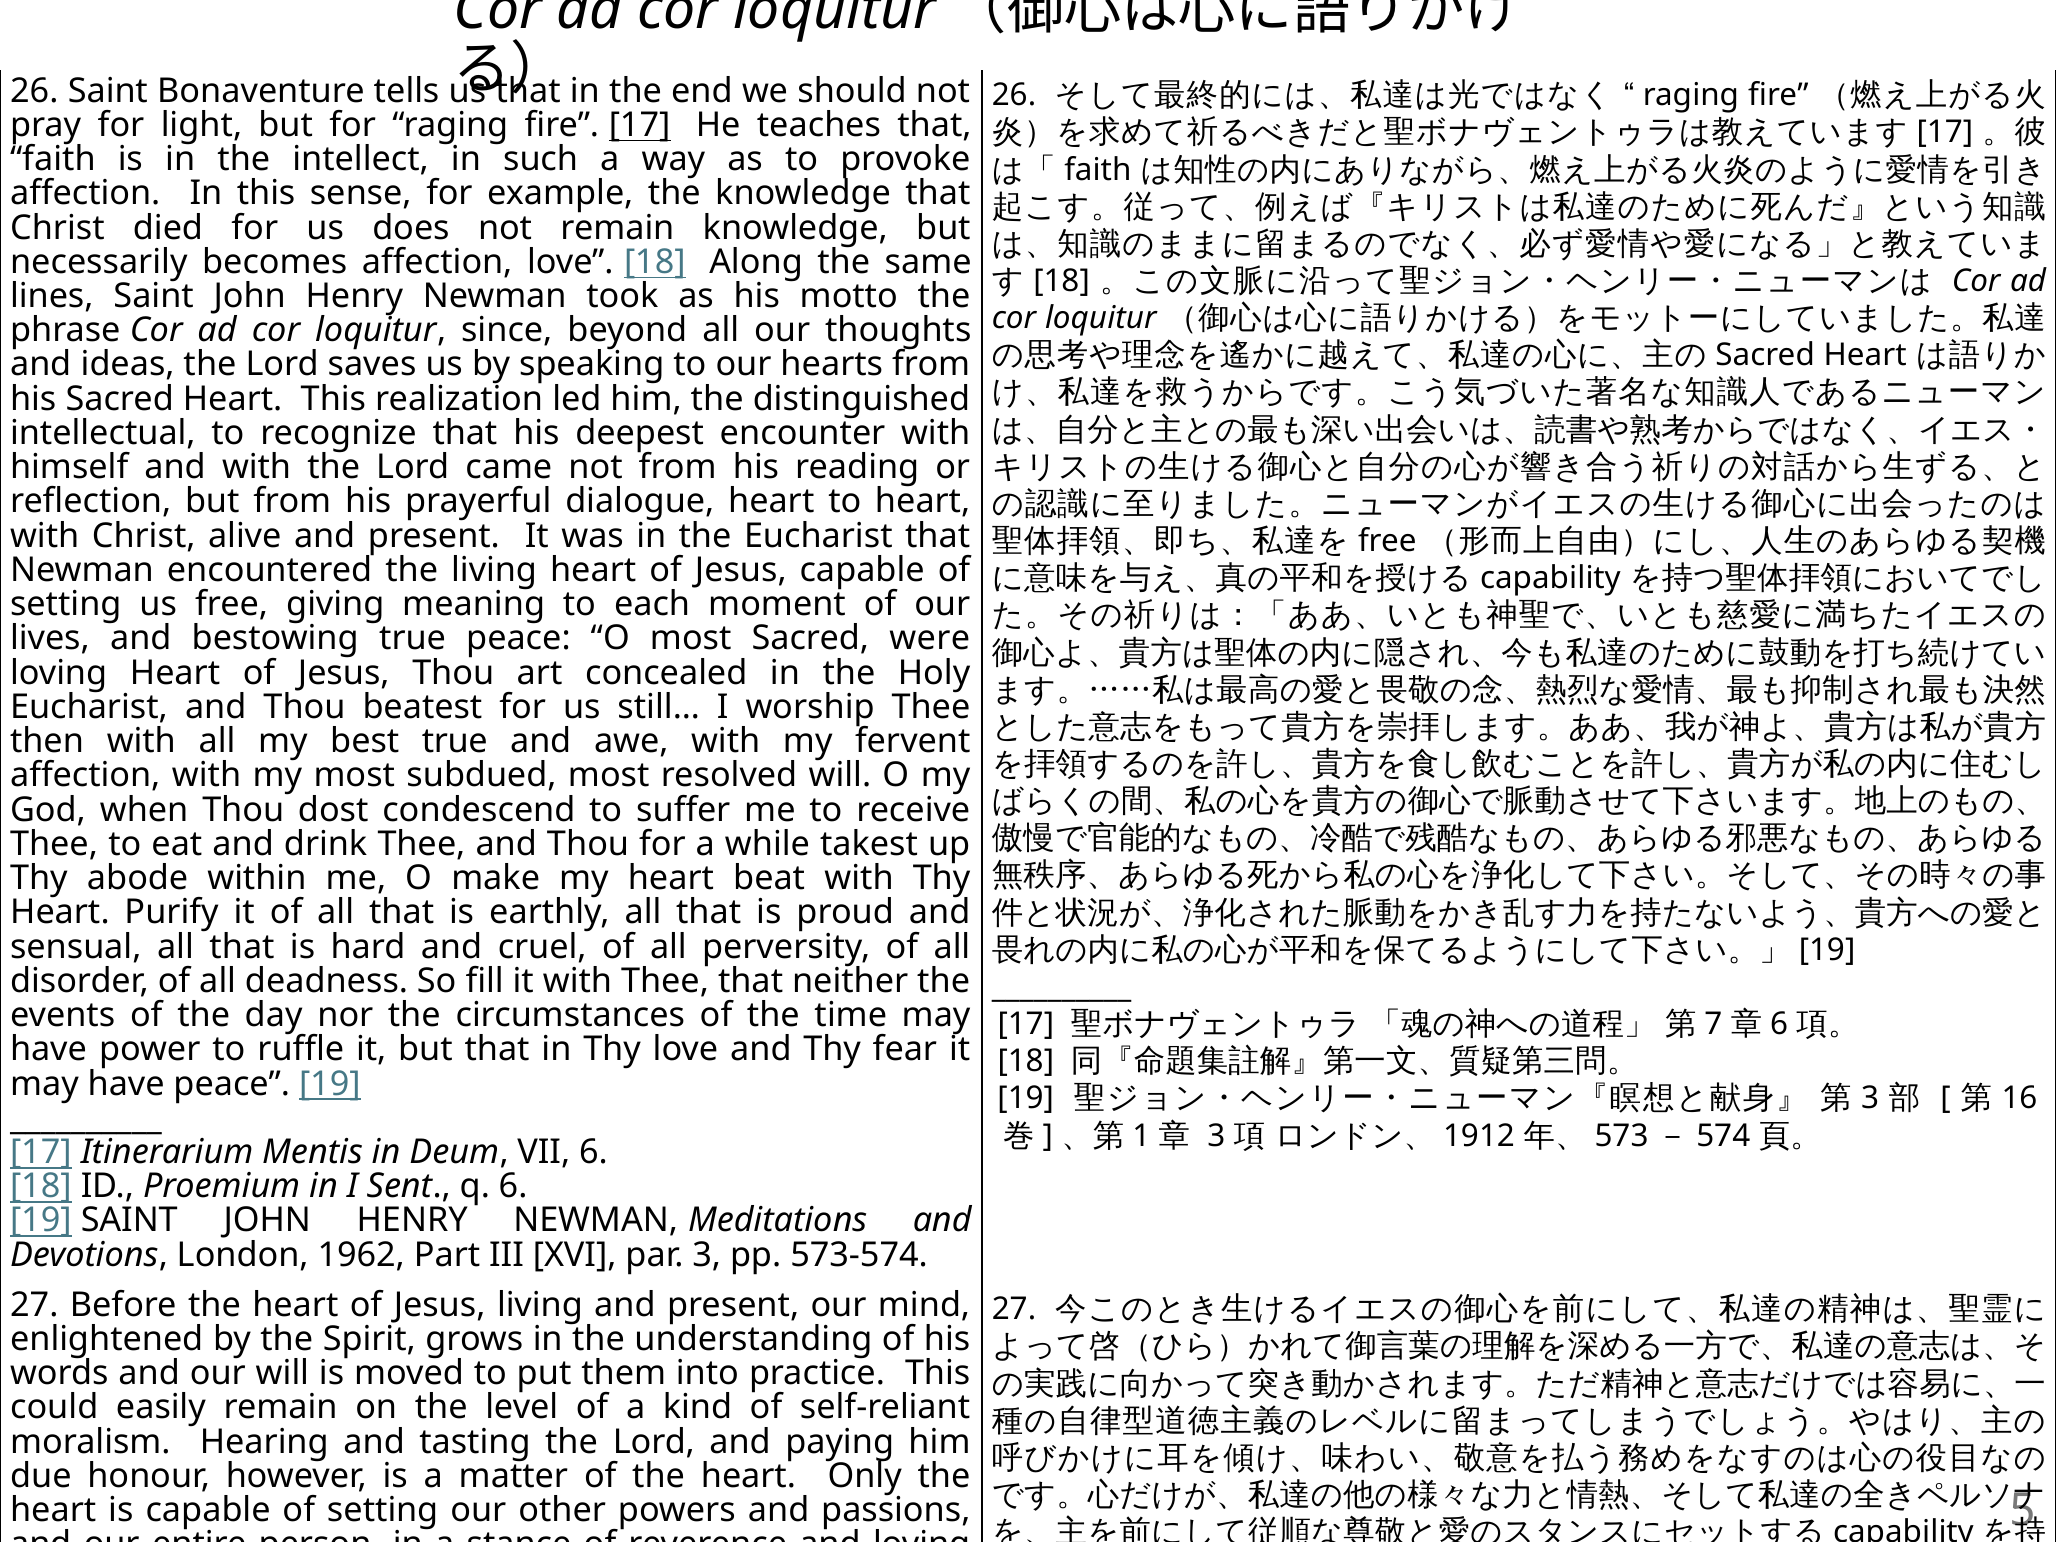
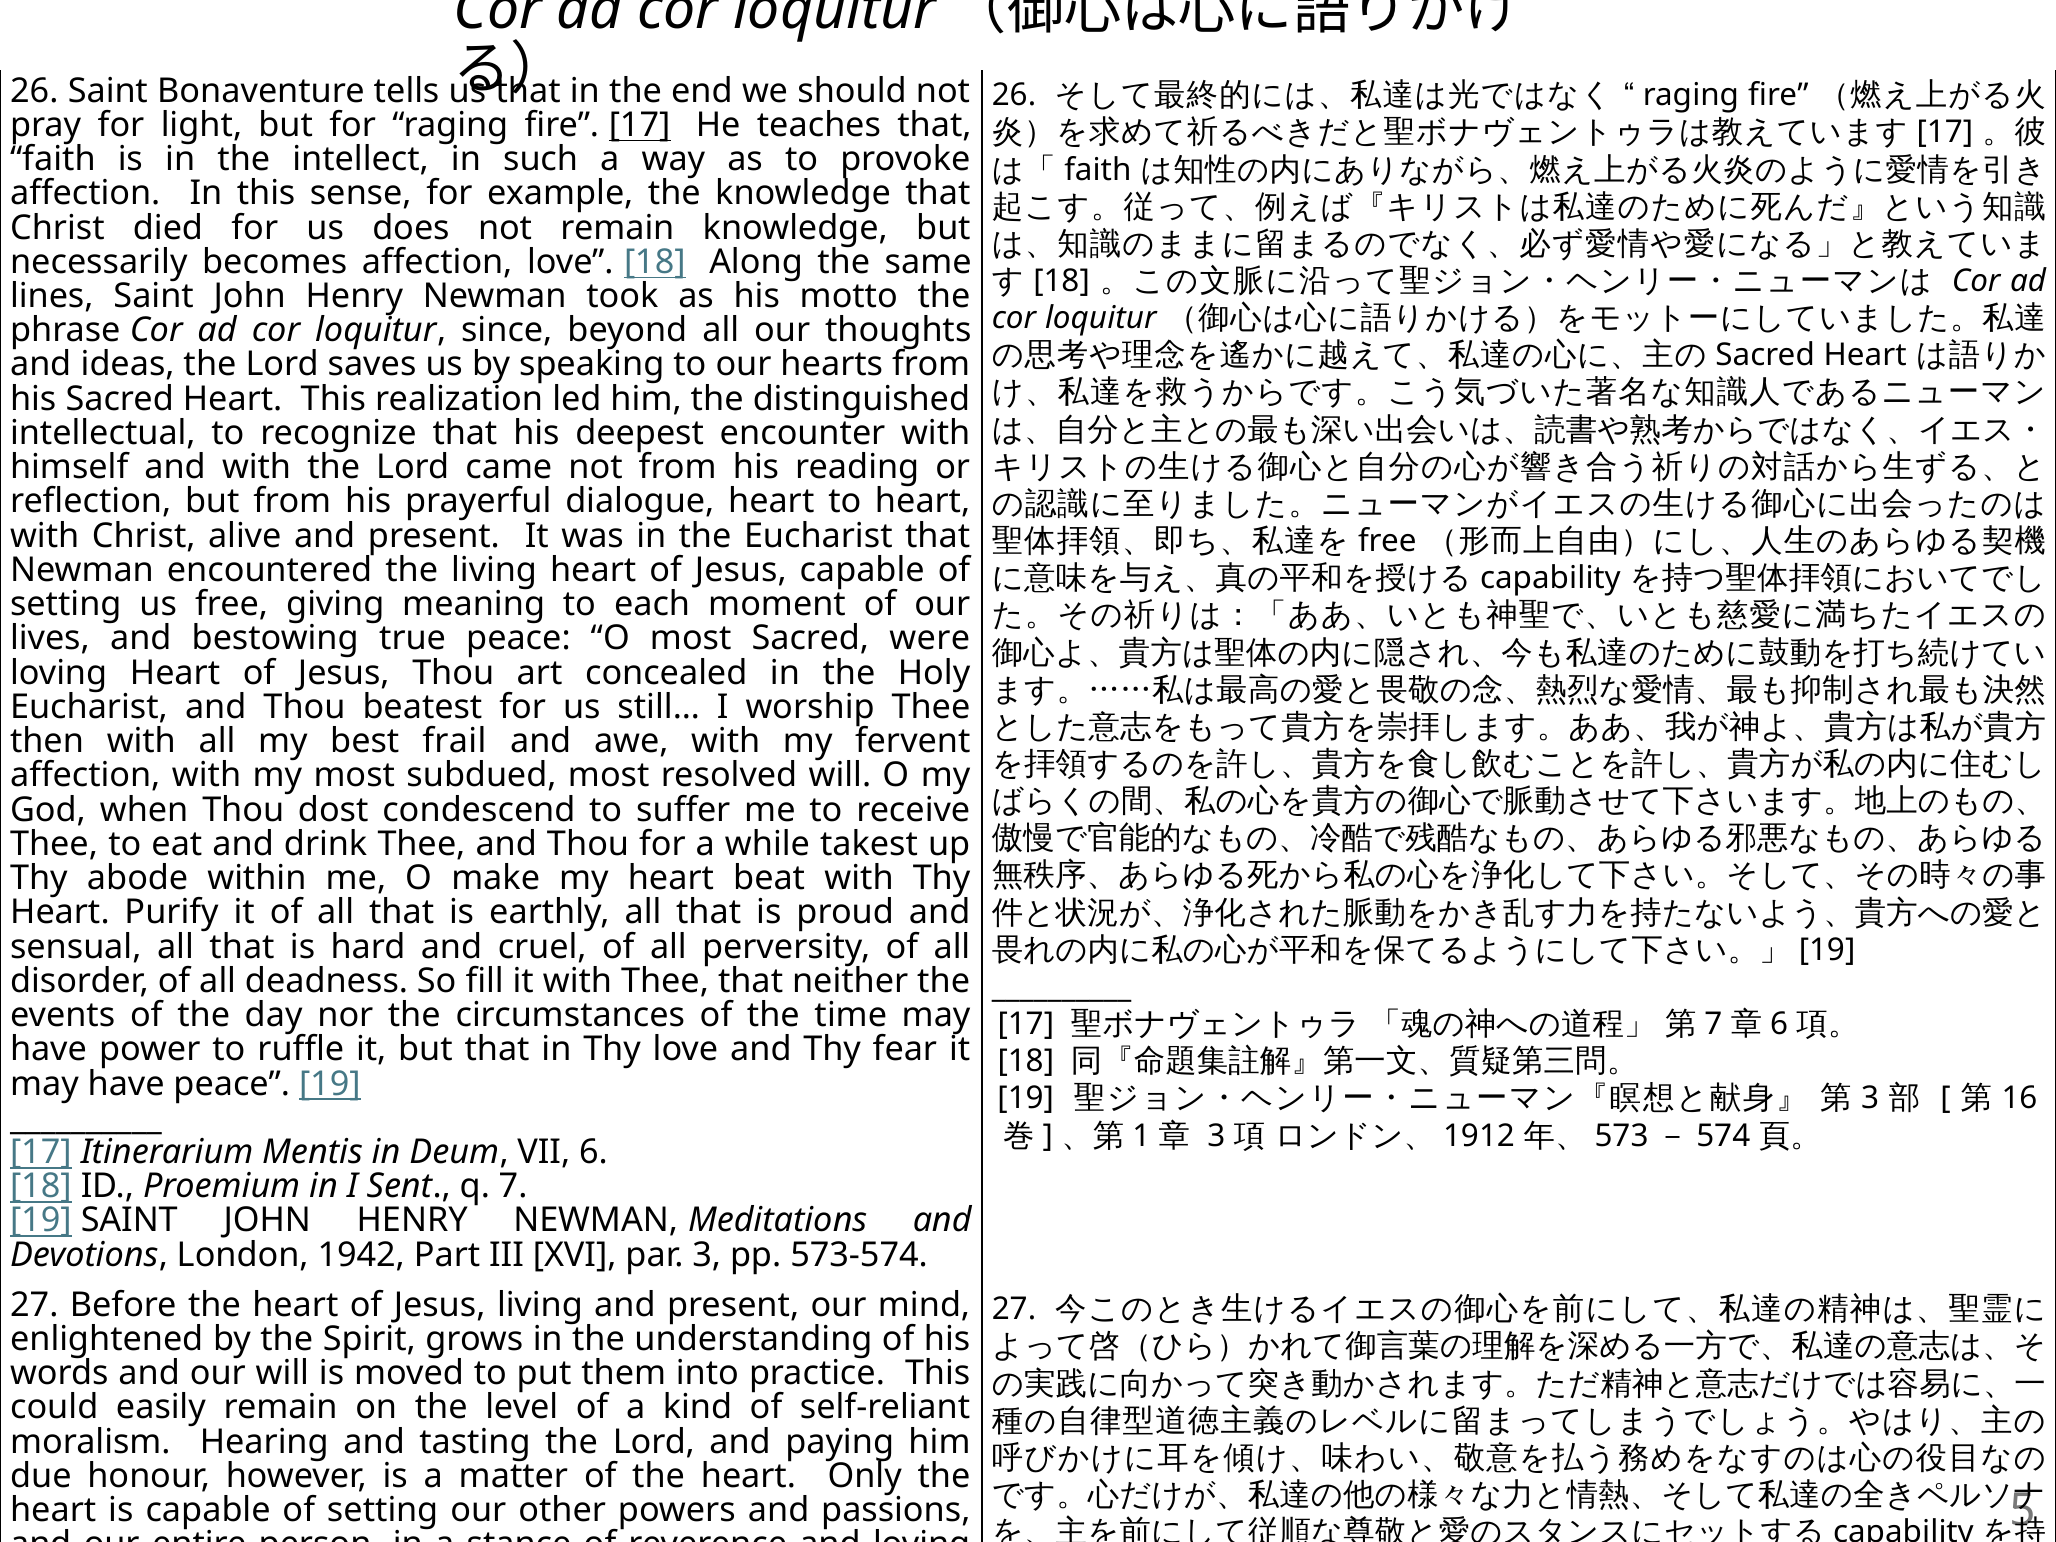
best true: true -> frail (454, 741)
q 6: 6 -> 7 (513, 1186)
1962: 1962 -> 1942 (361, 1255)
